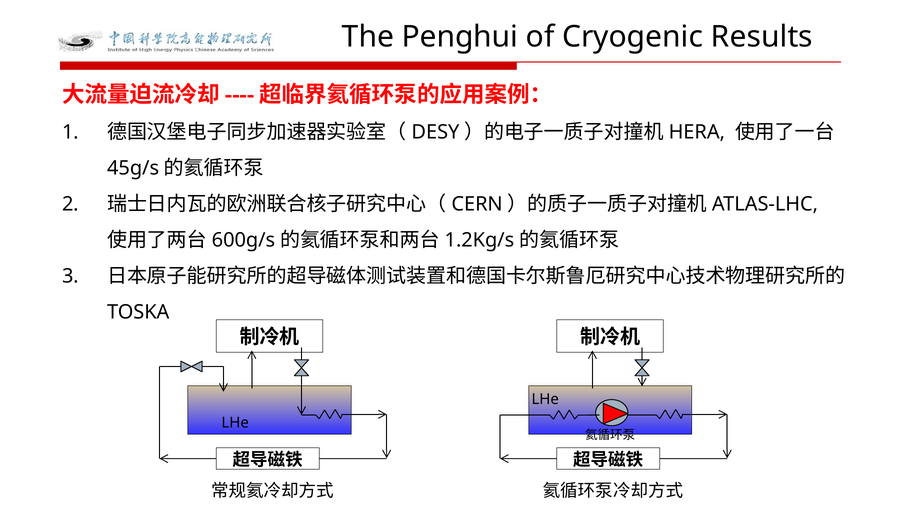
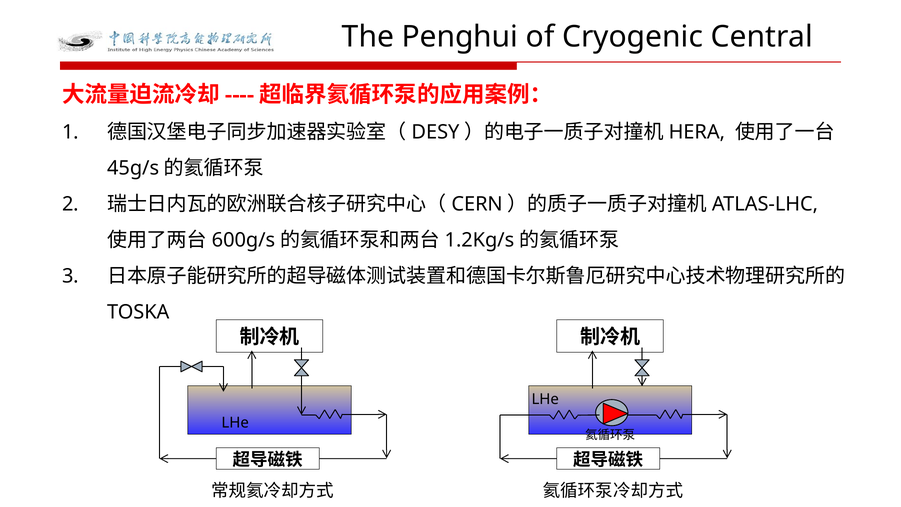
Results: Results -> Central (762, 37)
